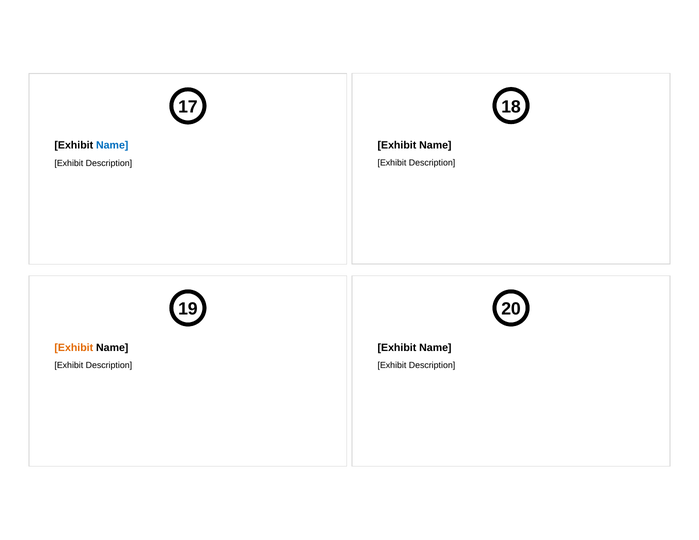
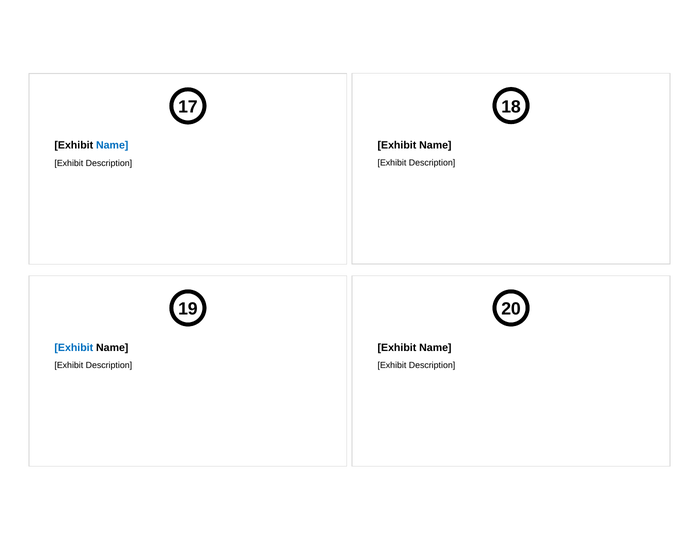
Exhibit colour: orange -> blue (74, 348)
